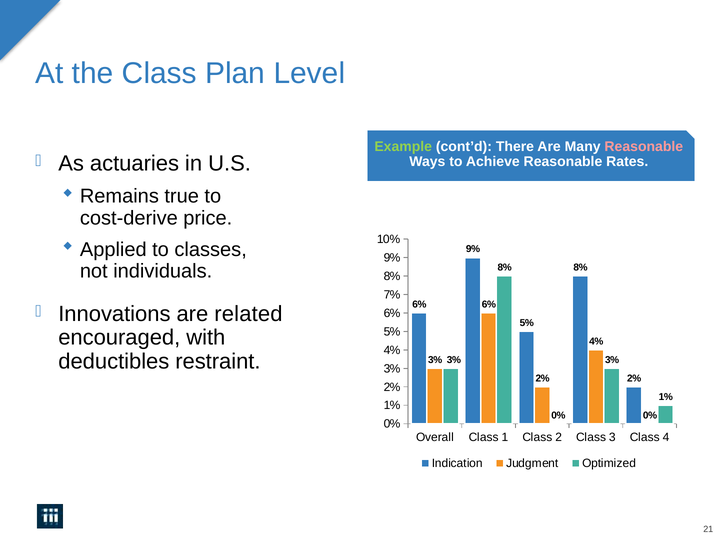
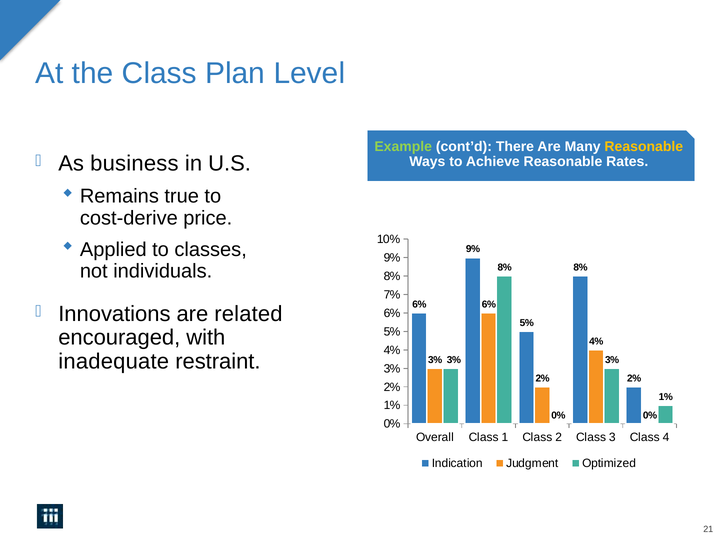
Reasonable colour: pink -> yellow (644, 147)
actuaries: actuaries -> business (134, 164)
deductibles: deductibles -> inadequate (114, 361)
